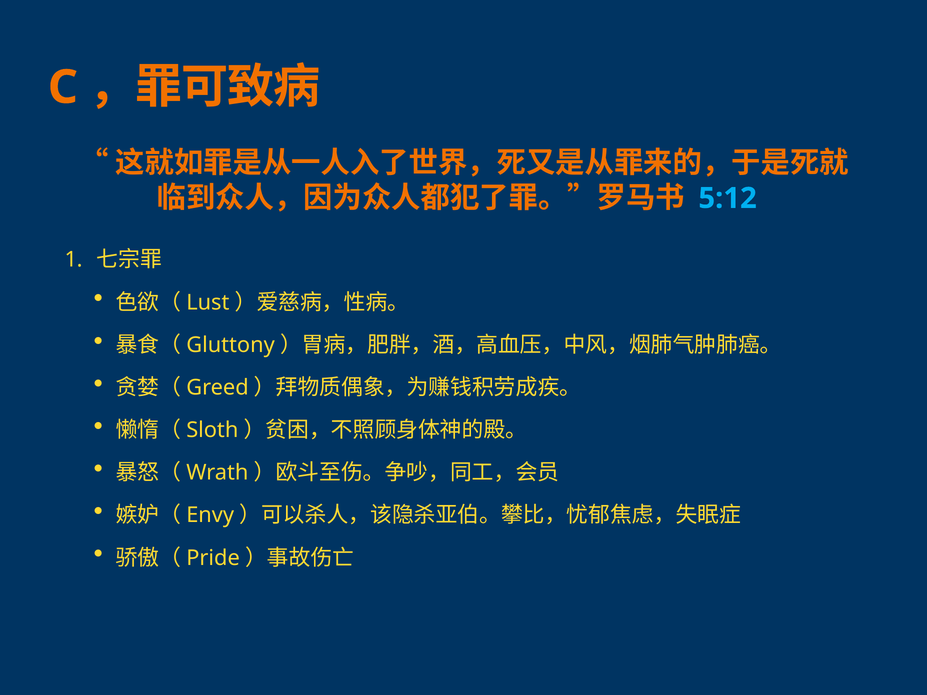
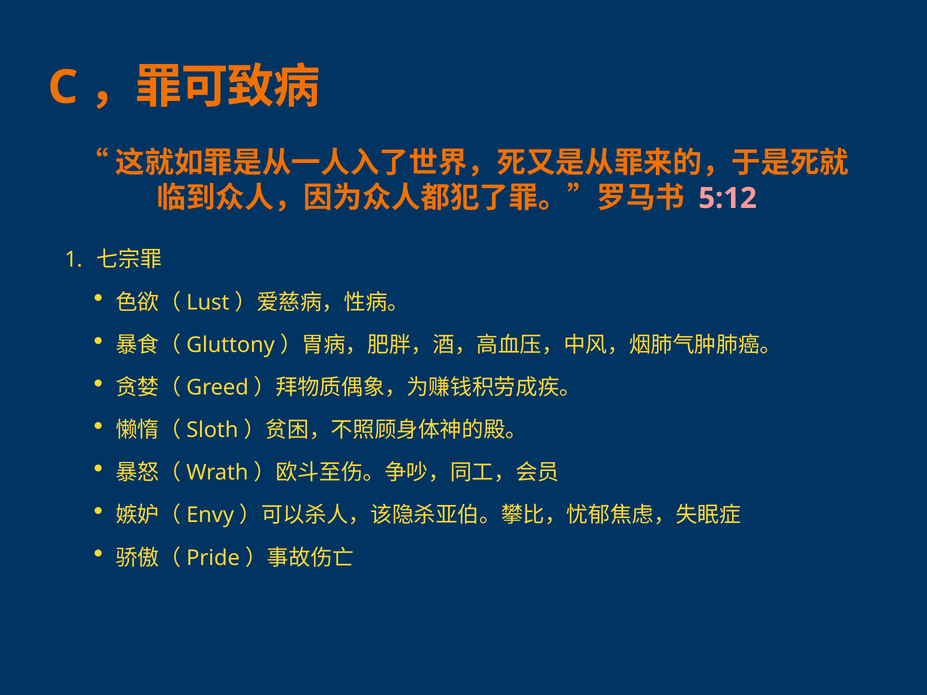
5:12 colour: light blue -> pink (728, 198)
